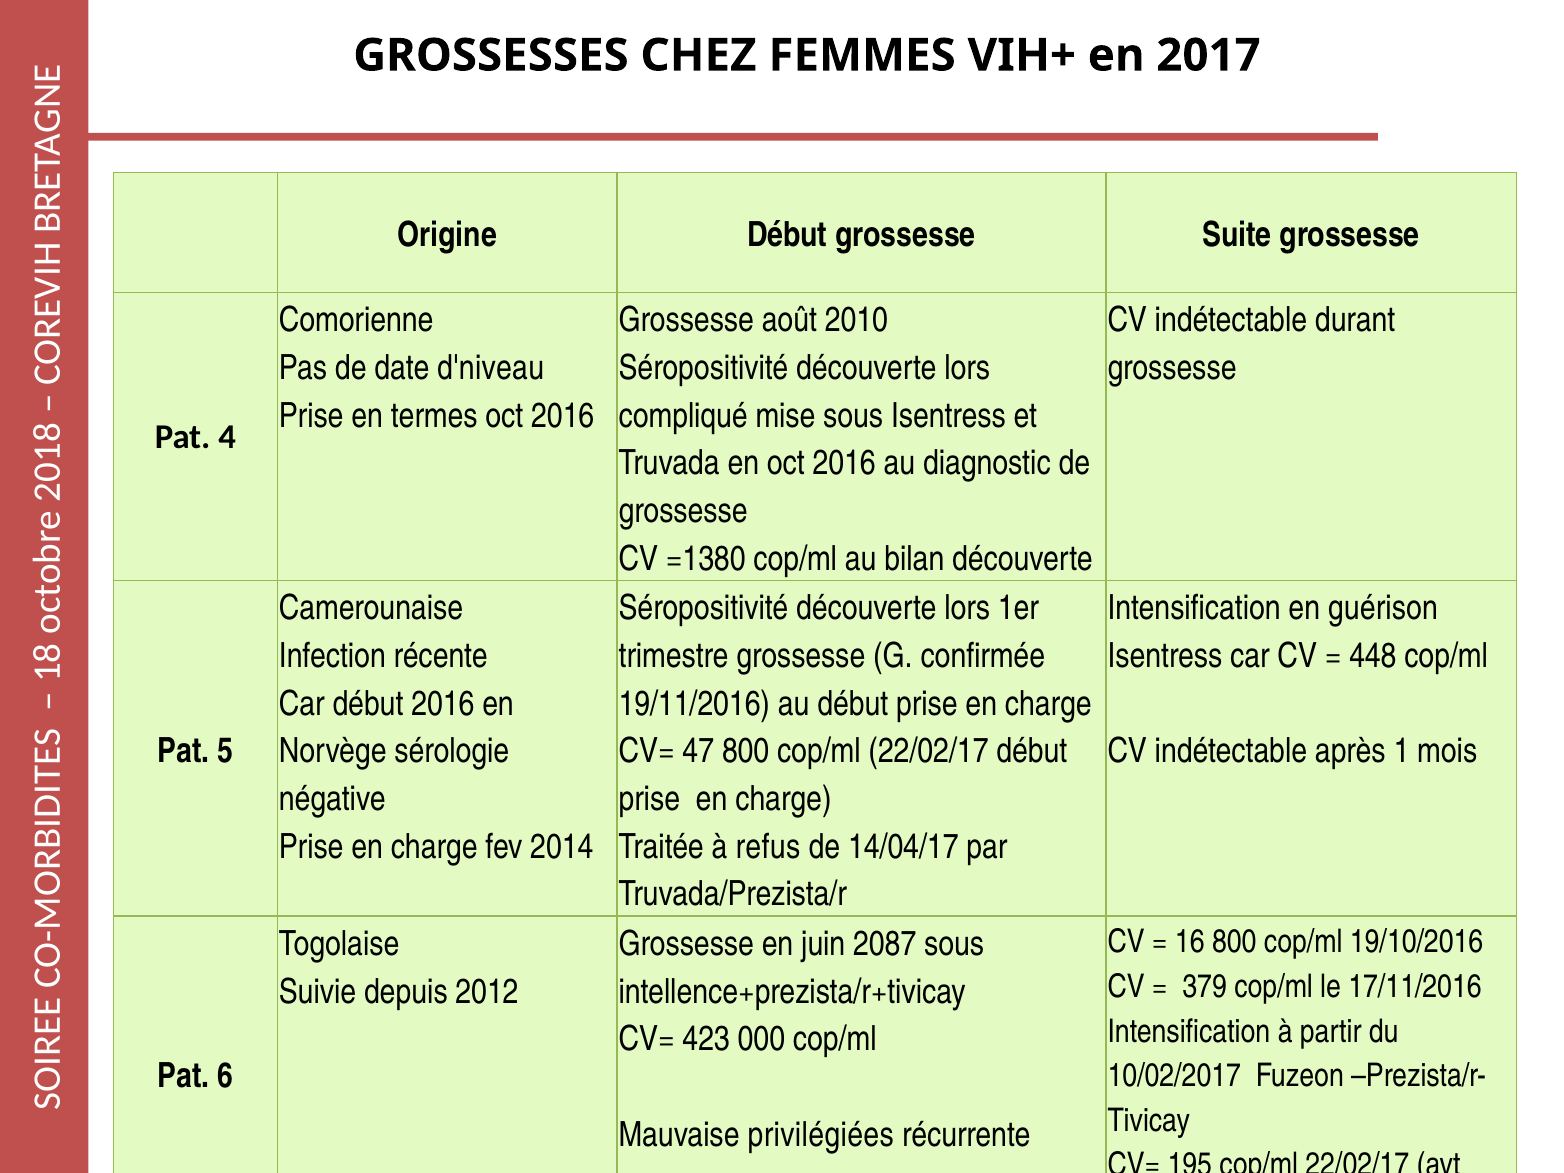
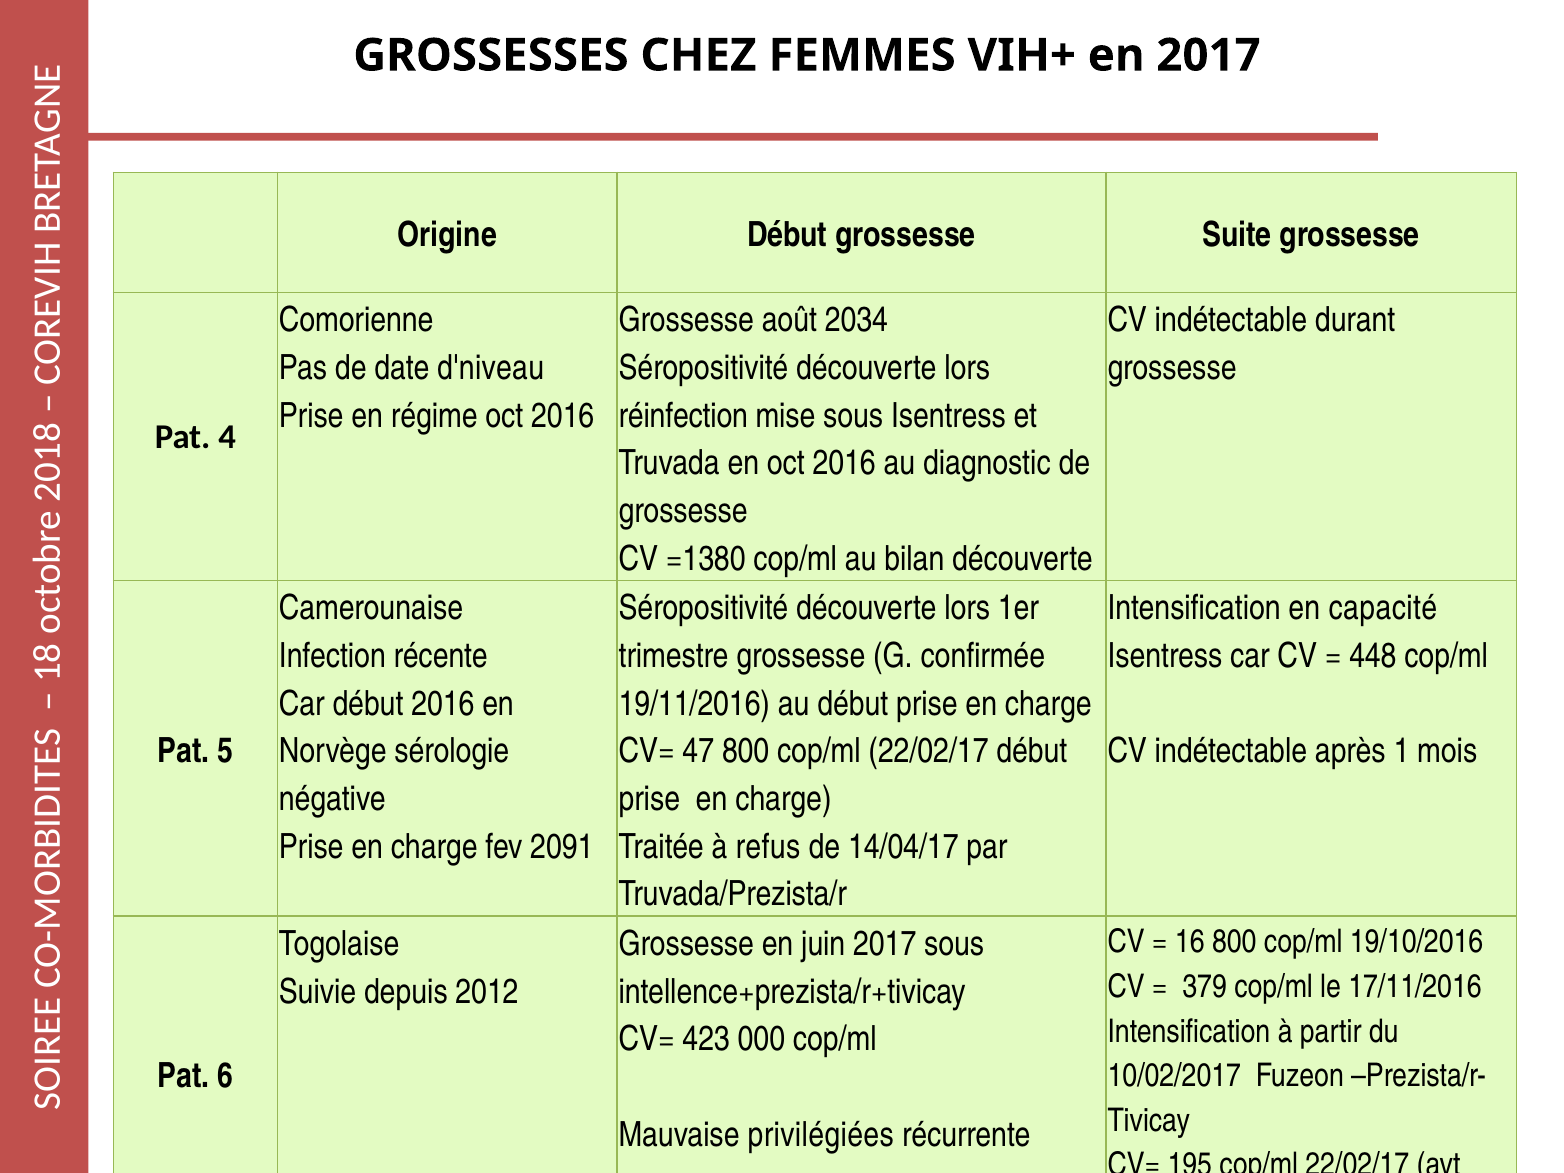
2010: 2010 -> 2034 (856, 320)
termes: termes -> régime (434, 416)
compliqué: compliqué -> réinfection (683, 416)
guérison: guérison -> capacité (1383, 608)
2014: 2014 -> 2091 (562, 847)
juin 2087: 2087 -> 2017 (885, 944)
